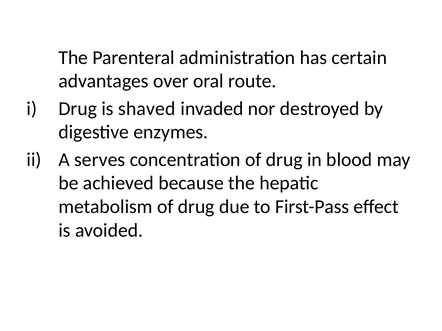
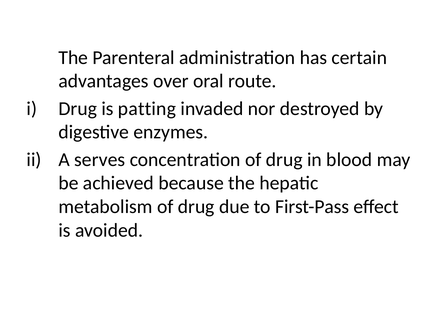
shaved: shaved -> patting (147, 109)
